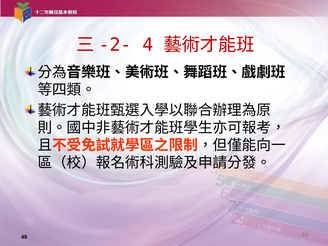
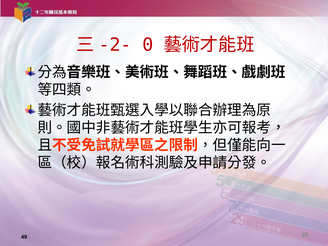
4: 4 -> 0 (148, 45)
